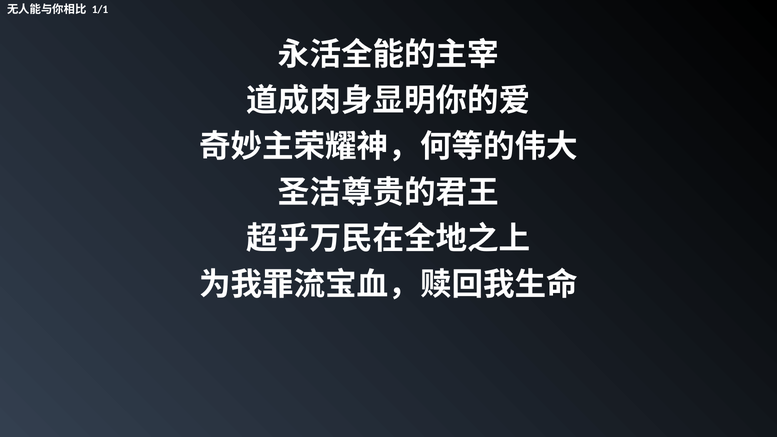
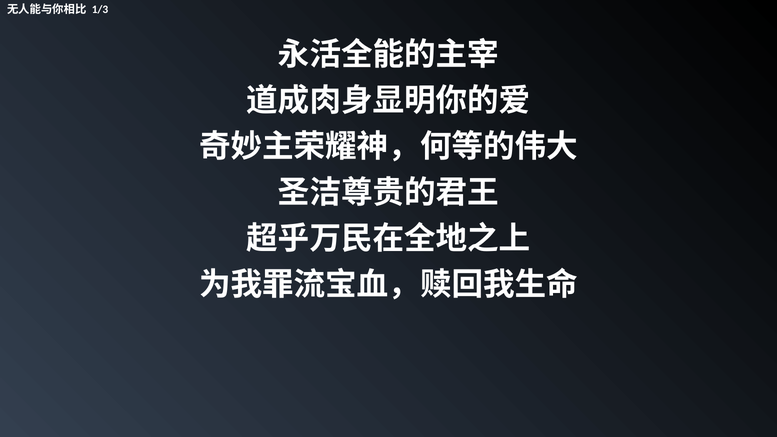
1/1: 1/1 -> 1/3 (100, 10)
